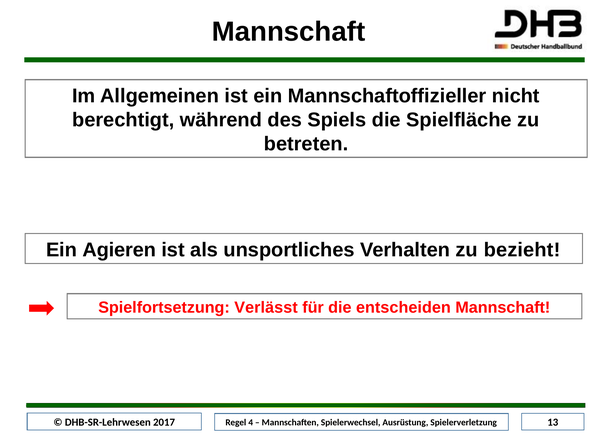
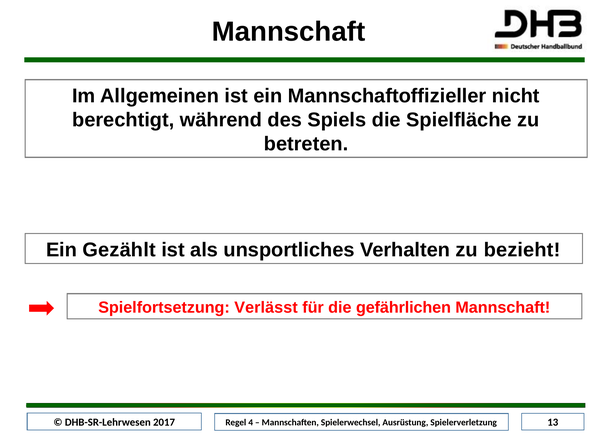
Agieren: Agieren -> Gezählt (119, 250)
entscheiden: entscheiden -> gefährlichen (403, 307)
